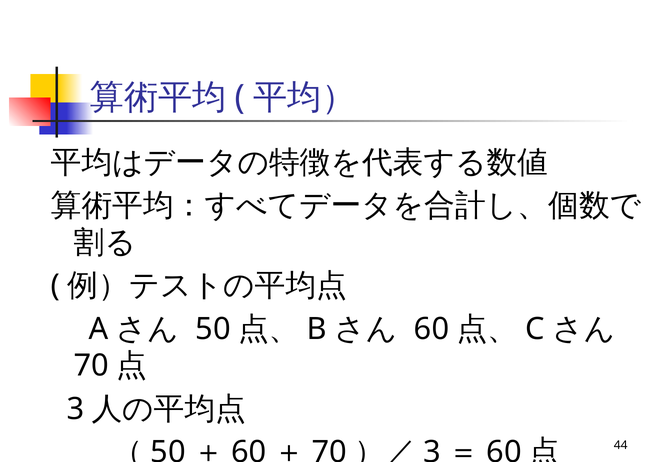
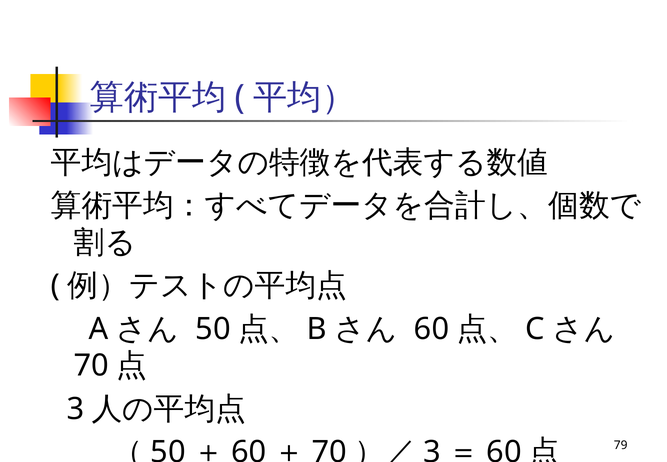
44: 44 -> 79 (621, 445)
